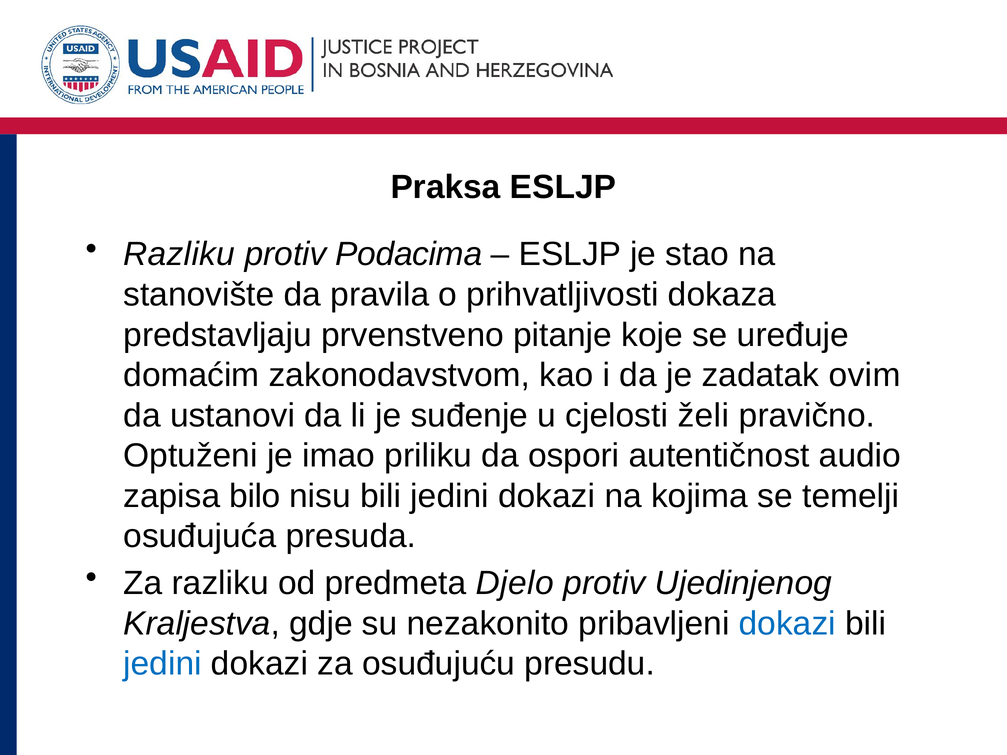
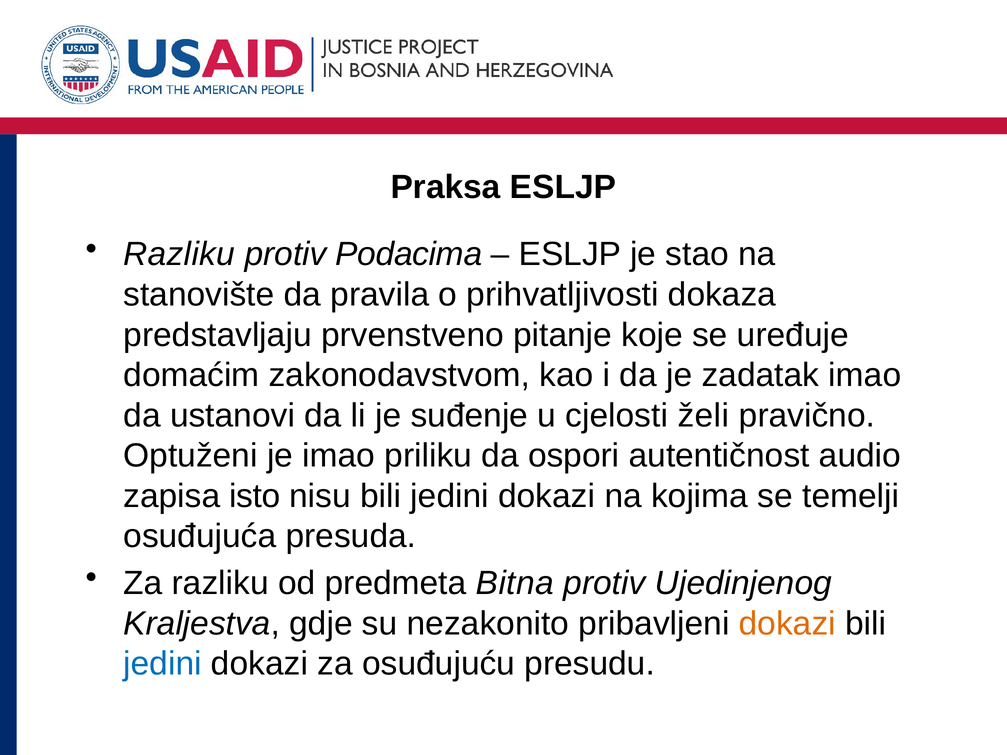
zadatak ovim: ovim -> imao (865, 375)
bilo: bilo -> isto (255, 496)
Djelo: Djelo -> Bitna (515, 583)
dokazi colour: blue -> orange (787, 624)
